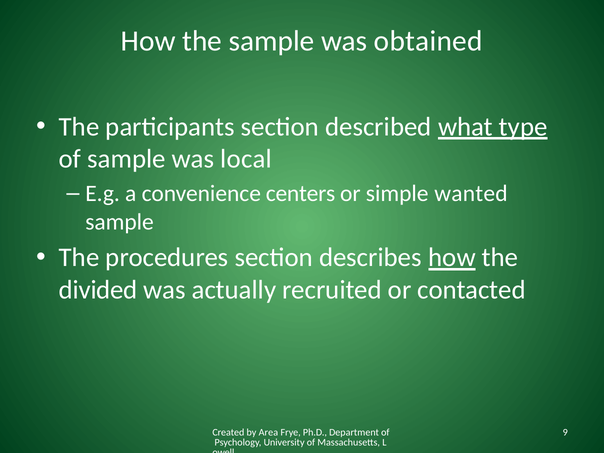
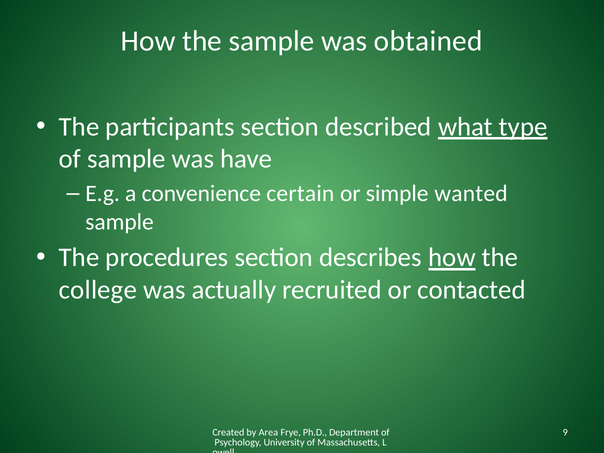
local: local -> have (246, 159)
centers: centers -> certain (300, 194)
divided: divided -> college (98, 290)
